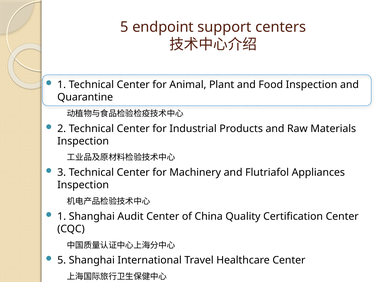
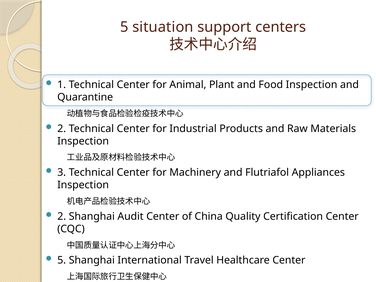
endpoint: endpoint -> situation (163, 27)
1: 1 -> 2 (62, 216)
